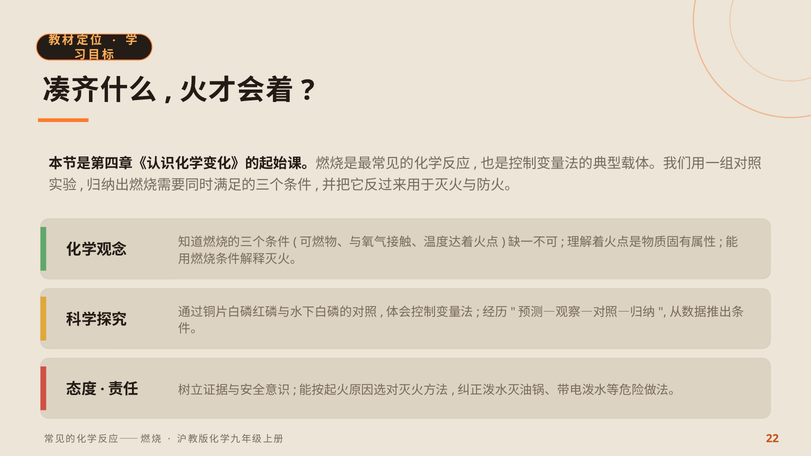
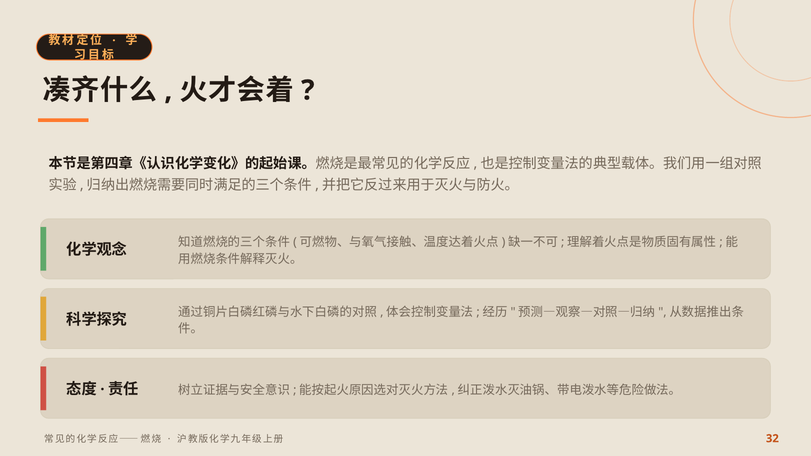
22: 22 -> 32 (772, 439)
